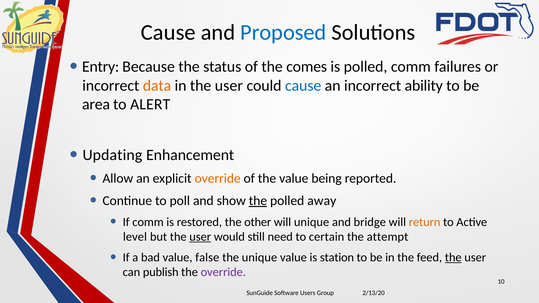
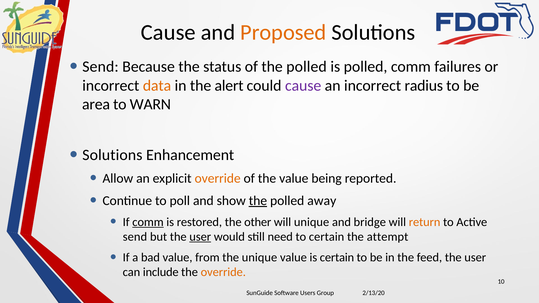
Proposed colour: blue -> orange (283, 32)
Entry: Entry -> Send (100, 67)
of the comes: comes -> polled (307, 67)
in the user: user -> alert (229, 86)
cause colour: blue -> purple (303, 86)
ability: ability -> radius (424, 86)
ALERT: ALERT -> WARN (150, 104)
Updating: Updating -> Solutions (112, 155)
comm underline: none -> present (148, 222)
level: level -> send (135, 237)
false: false -> from (207, 258)
is station: station -> certain (337, 258)
the underline: present -> none (453, 258)
publish: publish -> include (161, 272)
override colour: purple -> orange (223, 272)
